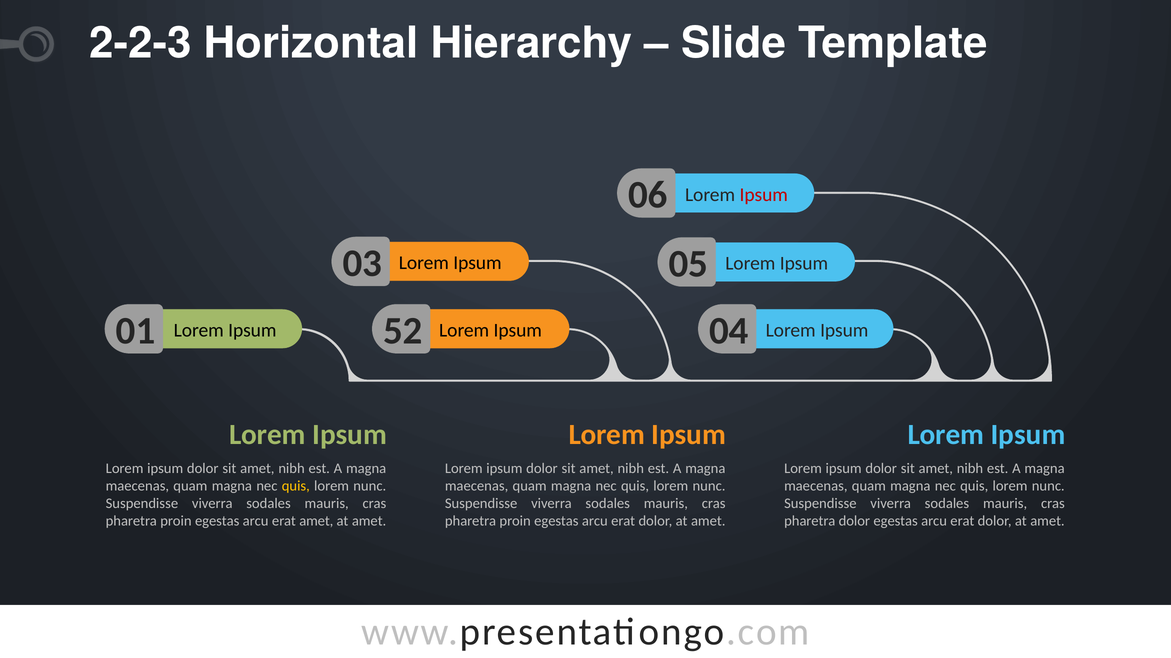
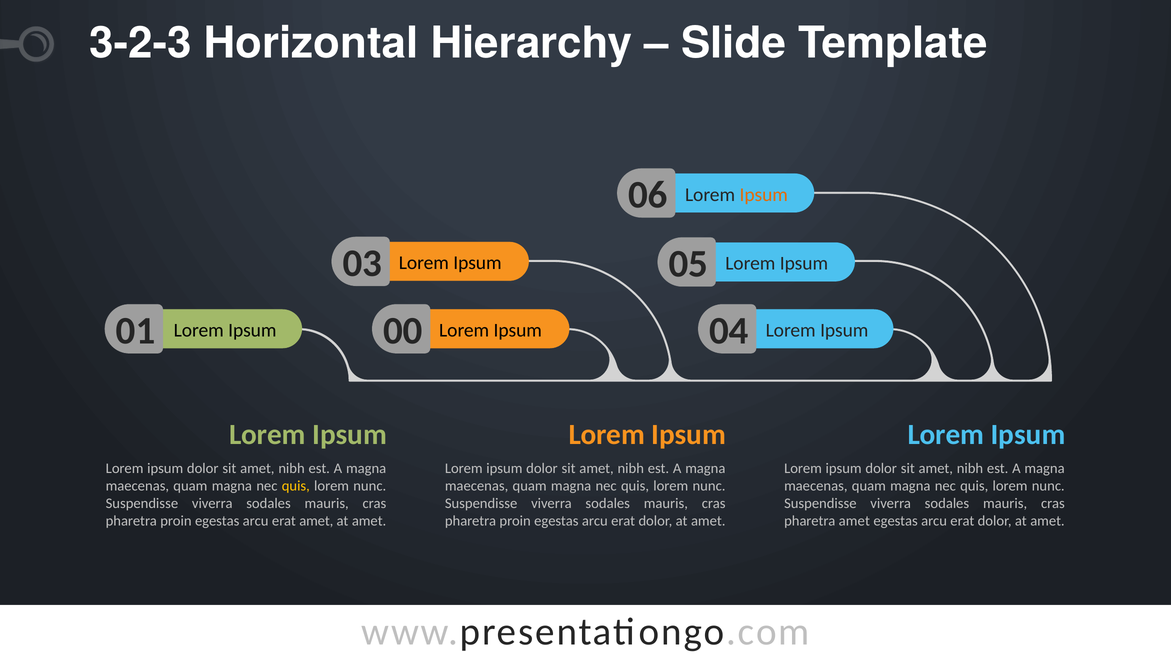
2-2-3: 2-2-3 -> 3-2-3 (140, 43)
Ipsum colour: red -> orange (764, 195)
52: 52 -> 00 (403, 331)
pharetra dolor: dolor -> amet (854, 521)
